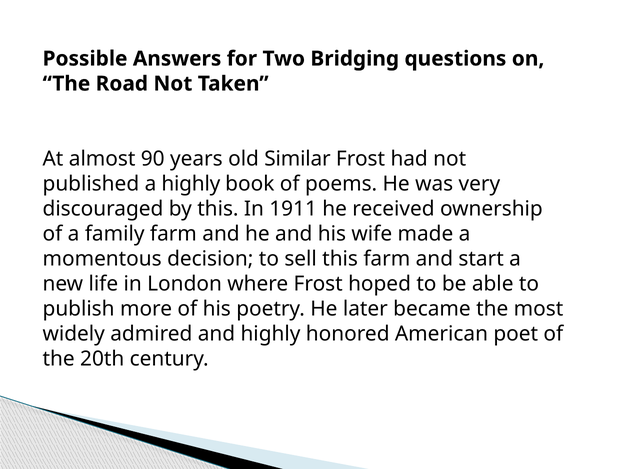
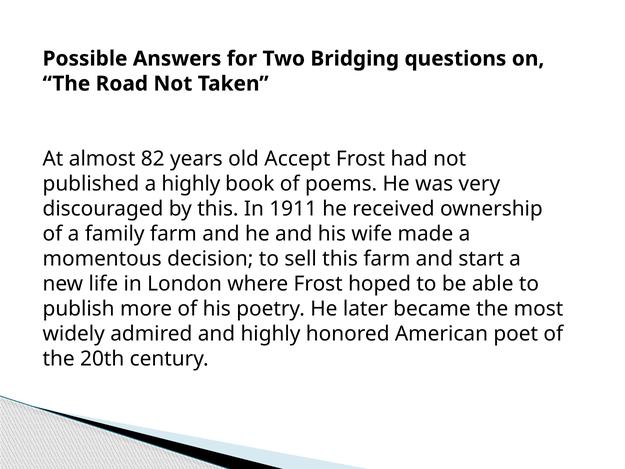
90: 90 -> 82 (153, 159)
Similar: Similar -> Accept (297, 159)
